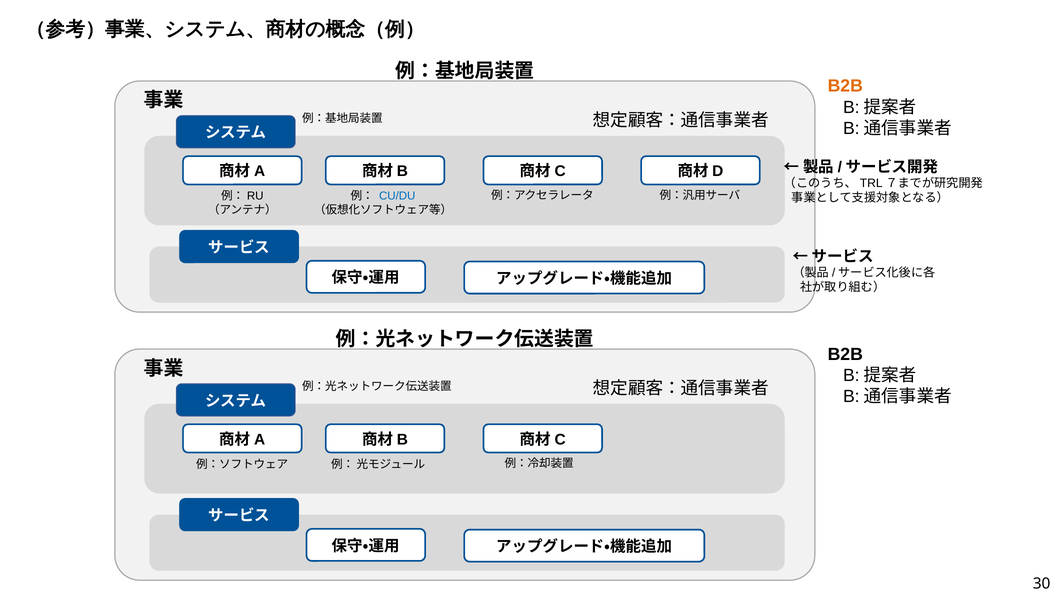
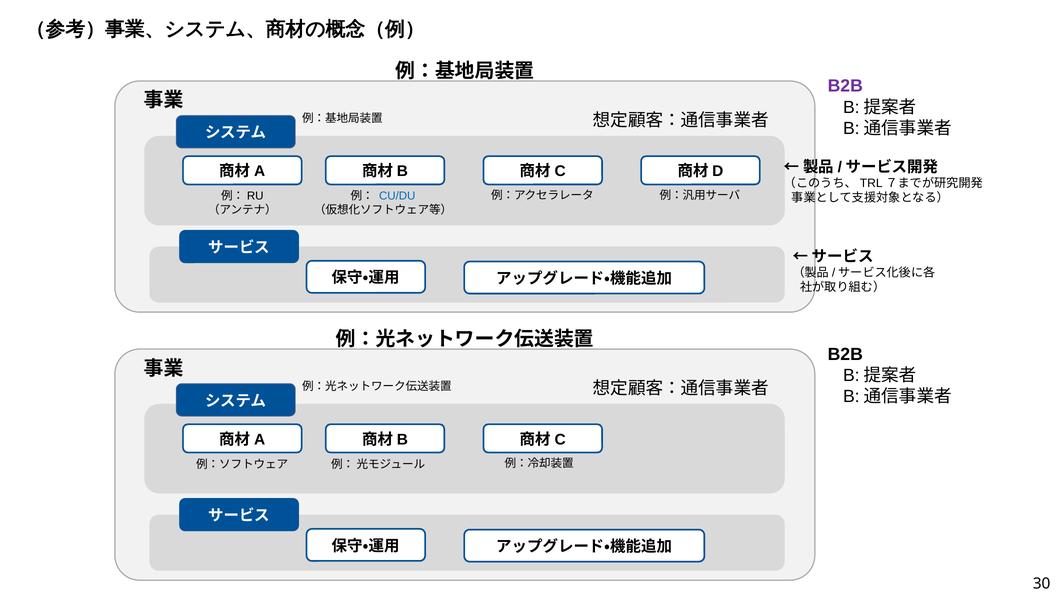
B2B colour: orange -> purple (845, 86)
